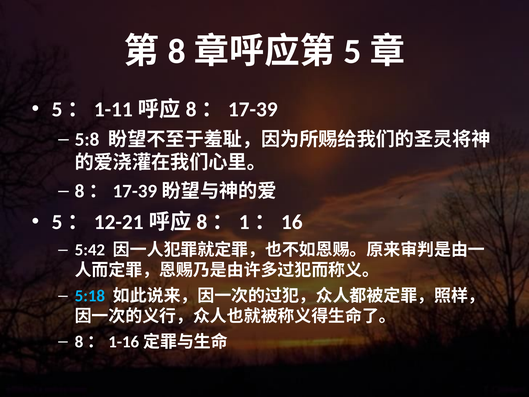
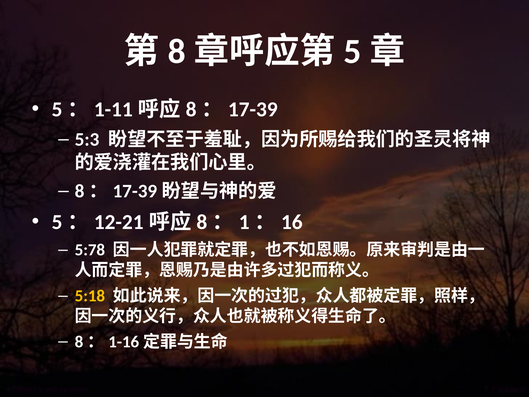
5:8: 5:8 -> 5:3 (87, 139)
5:42: 5:42 -> 5:78 (90, 250)
5:18 colour: light blue -> yellow (90, 296)
